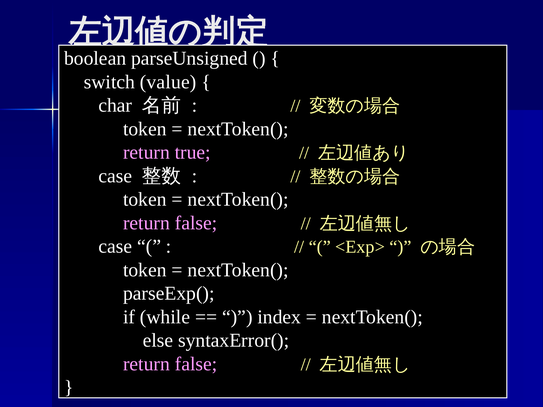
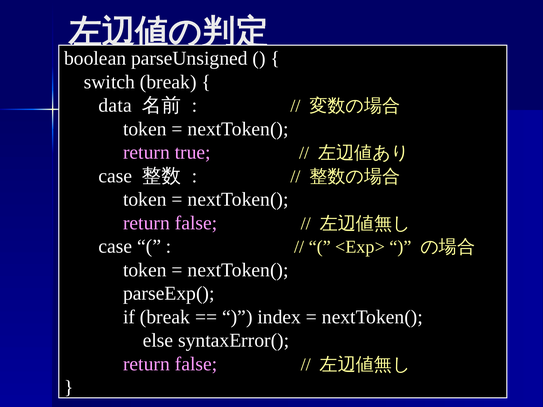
switch value: value -> break (168, 82)
char: char -> data (115, 106)
if while: while -> break (165, 317)
